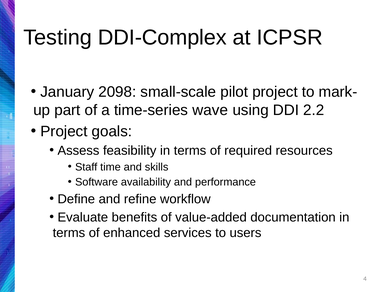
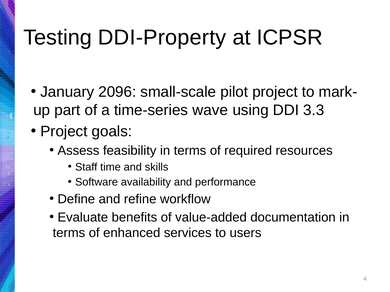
DDI-Complex: DDI-Complex -> DDI-Property (162, 38)
2098: 2098 -> 2096 (117, 92)
2.2: 2.2 -> 3.3 (314, 110)
